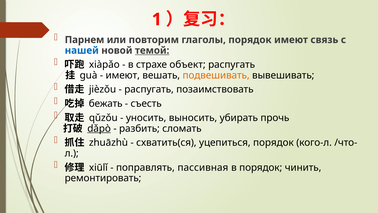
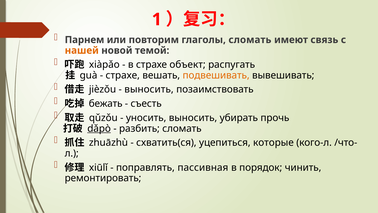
глаголы порядок: порядок -> сломать (250, 40)
нашей colour: blue -> orange (82, 50)
темой underline: present -> none (152, 50)
имеют: имеют -> страхе (123, 75)
распугать: распугать -> выносить (149, 89)
уцепиться порядок: порядок -> которые (273, 142)
